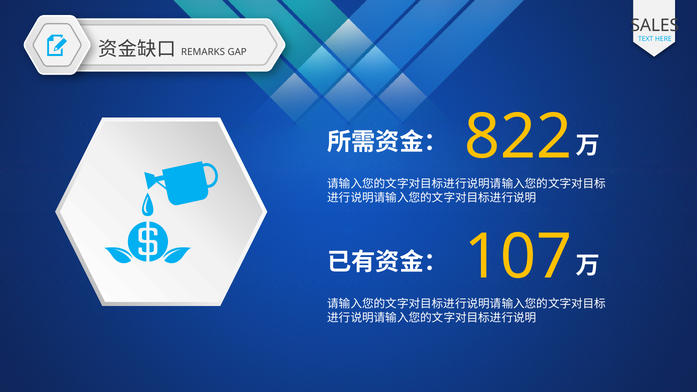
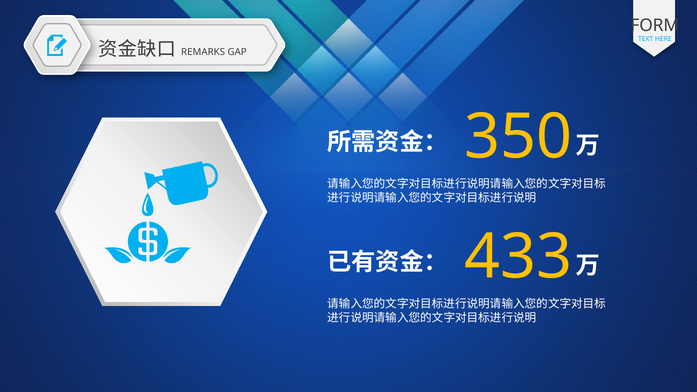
SALES: SALES -> FORM (655, 25)
822: 822 -> 350 (518, 137)
107: 107 -> 433 (518, 257)
